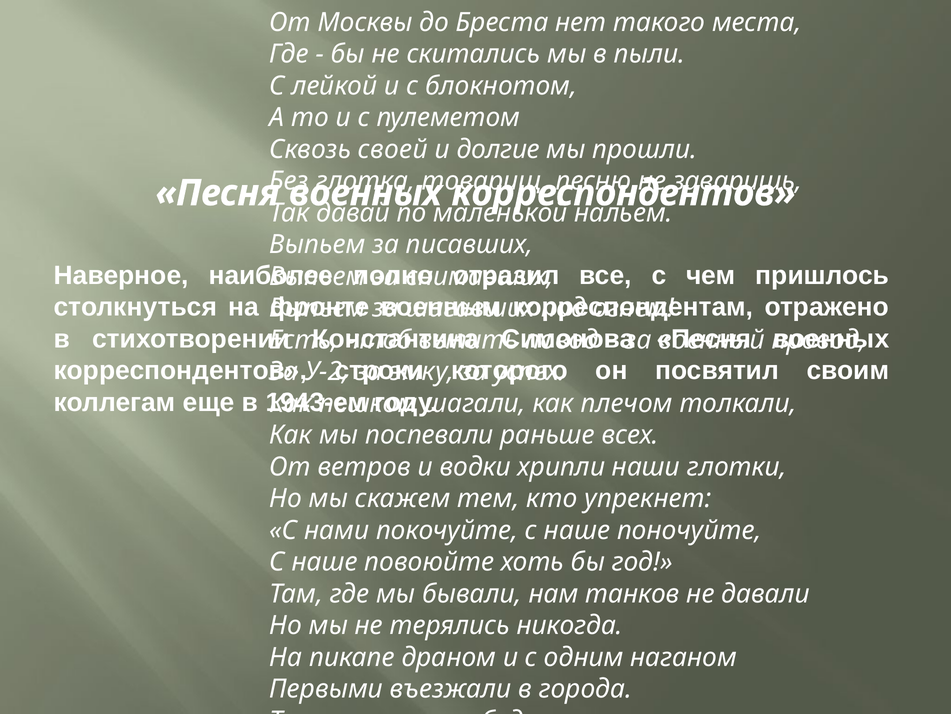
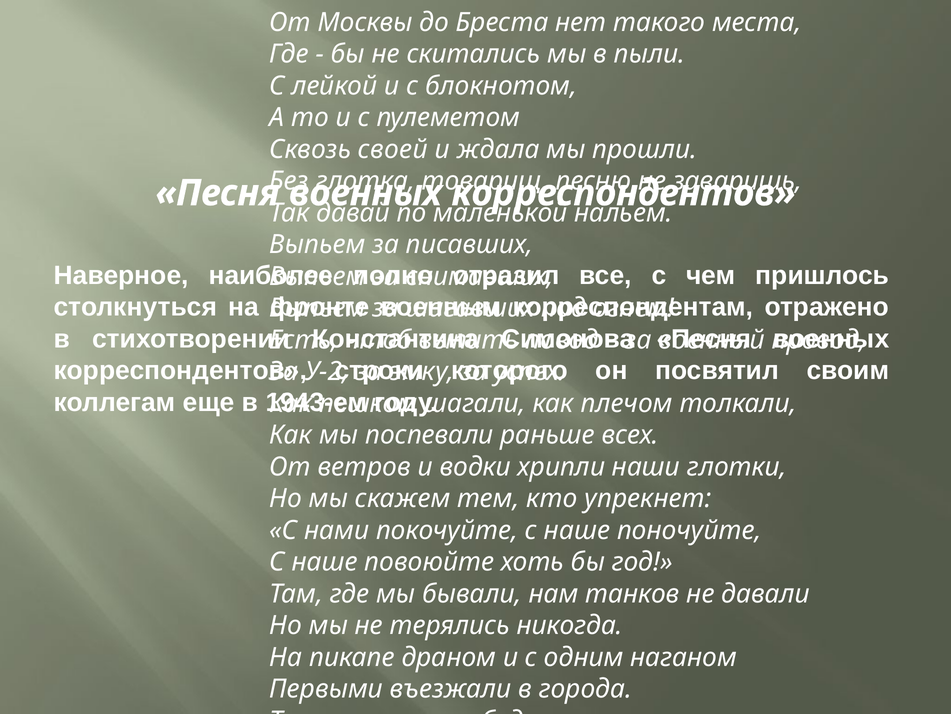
долгие: долгие -> ждала (498, 149)
